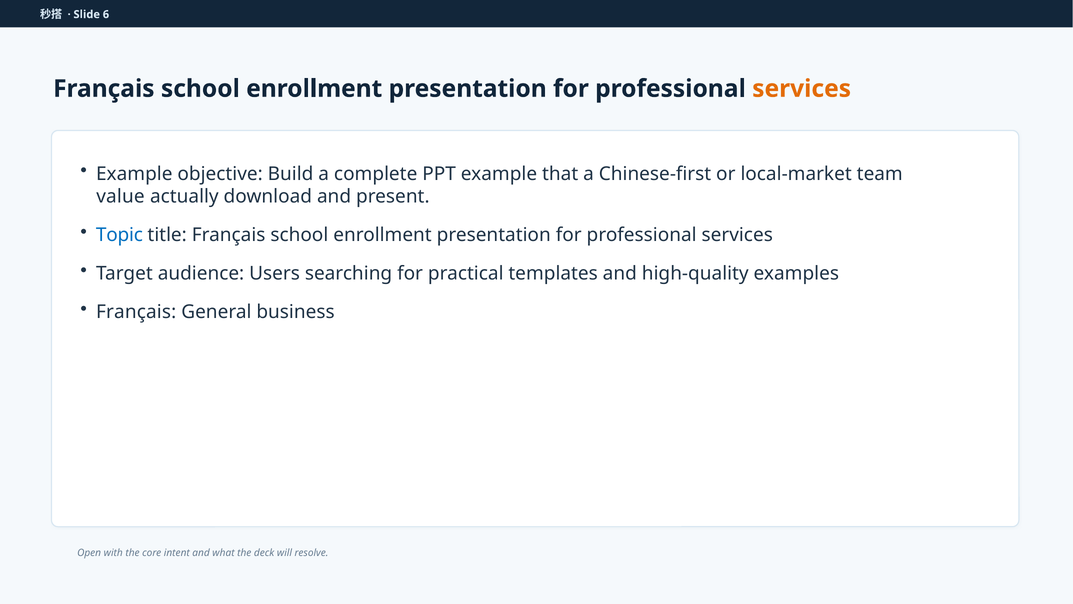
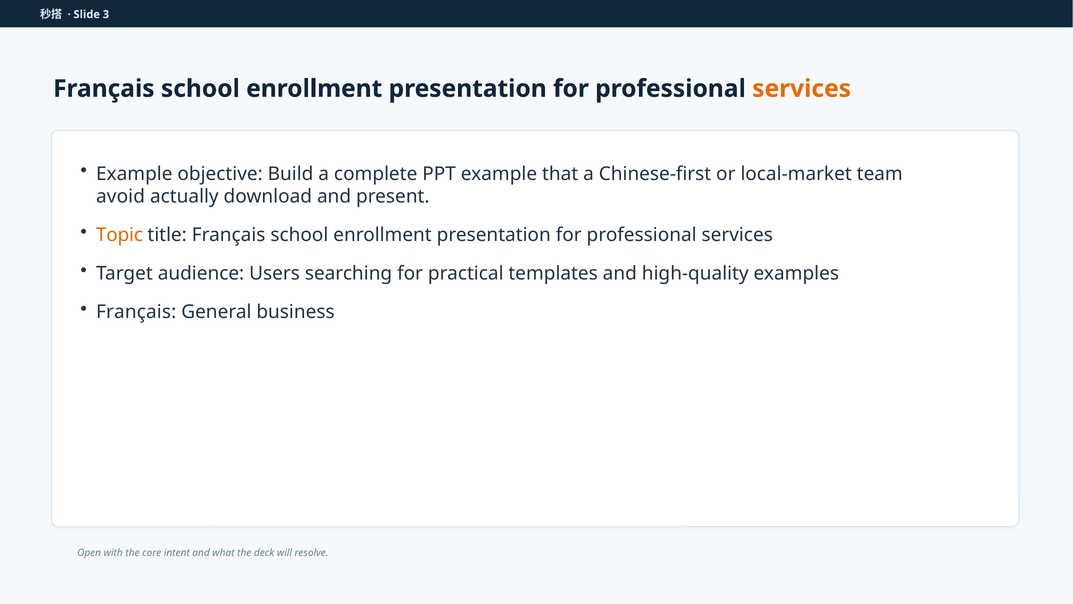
6: 6 -> 3 (106, 14)
value: value -> avoid (121, 196)
Topic colour: blue -> orange (119, 235)
